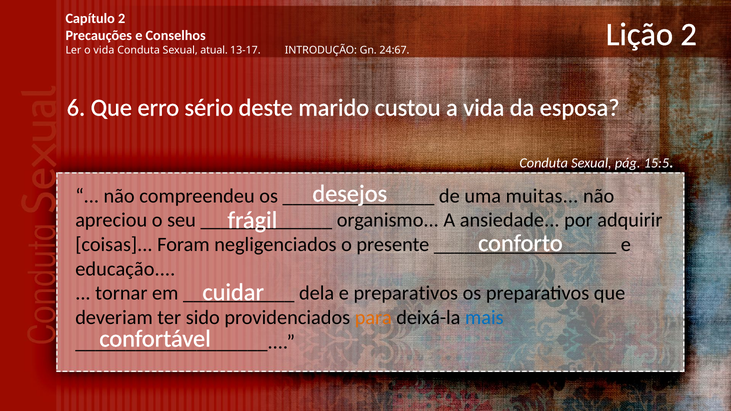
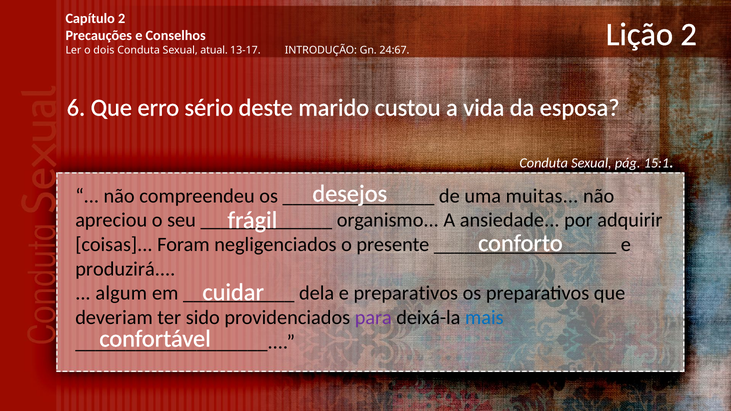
o vida: vida -> dois (104, 50)
15:5: 15:5 -> 15:1 (656, 163)
educação: educação -> produzirá (125, 269)
tornar: tornar -> algum (121, 293)
para colour: orange -> purple (373, 318)
